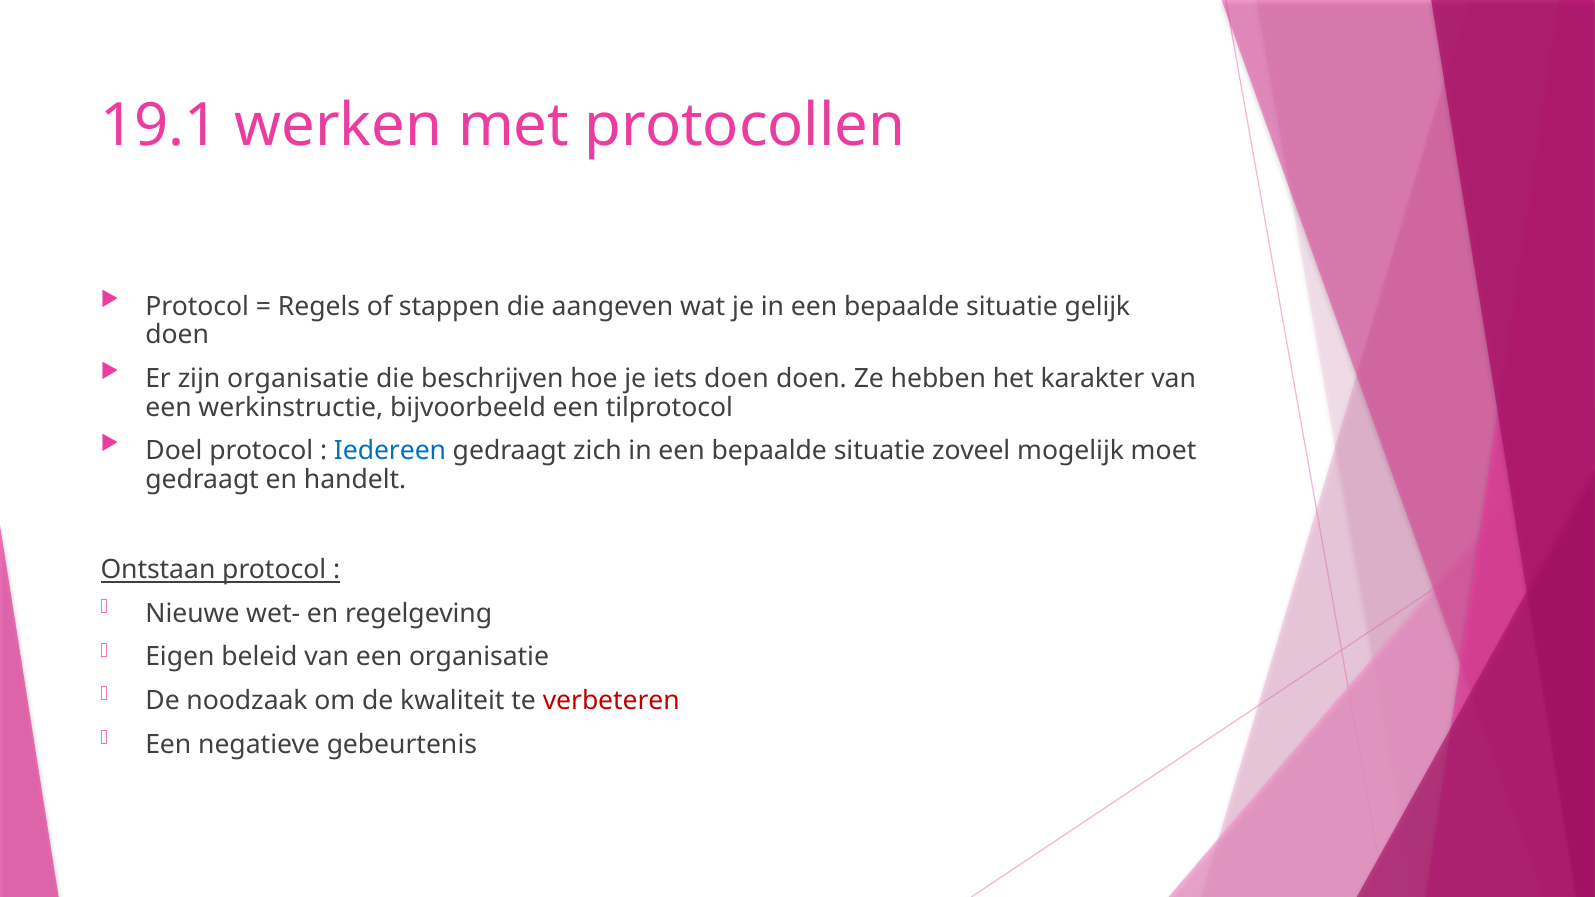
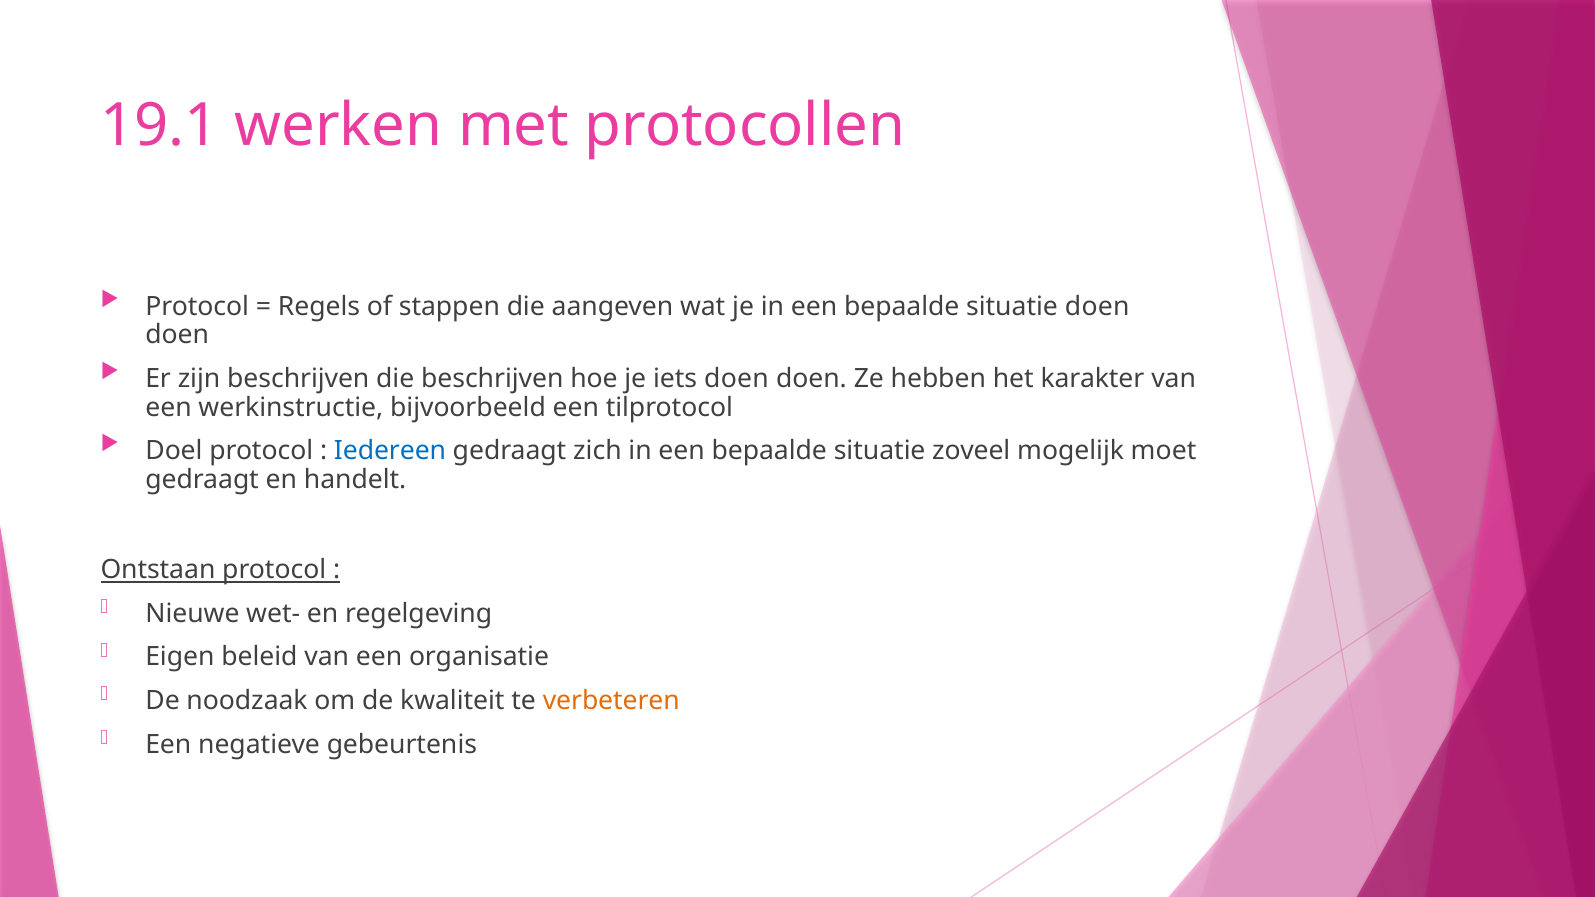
situatie gelijk: gelijk -> doen (1097, 306)
zijn organisatie: organisatie -> beschrijven (298, 379)
verbeteren colour: red -> orange (611, 701)
